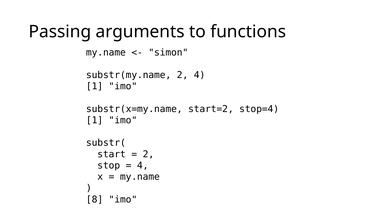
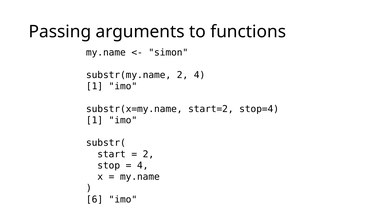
8: 8 -> 6 (95, 199)
